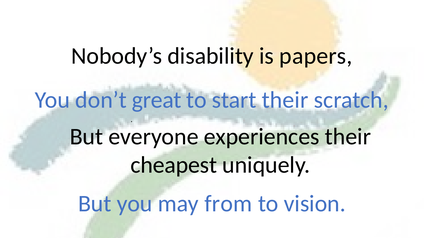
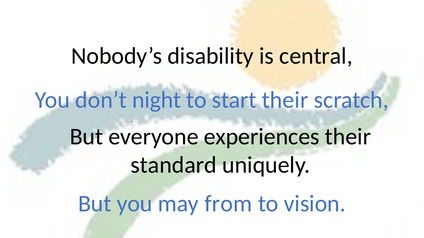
papers: papers -> central (316, 56)
great: great -> night (157, 100)
cheapest: cheapest -> standard (174, 165)
